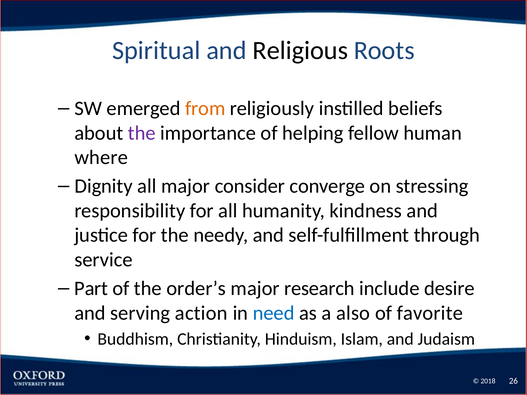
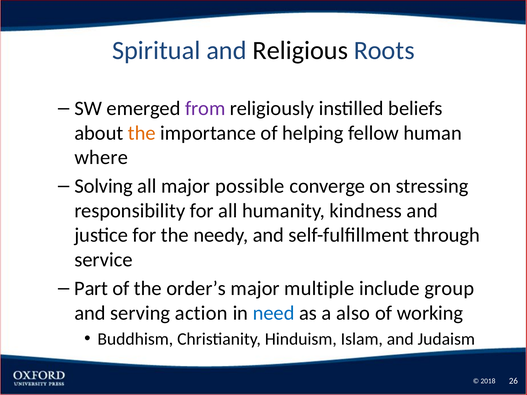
from colour: orange -> purple (205, 109)
the colour: purple -> orange (142, 133)
Dignity: Dignity -> Solving (104, 186)
consider: consider -> possible (250, 186)
research: research -> multiple (319, 289)
desire: desire -> group (449, 289)
favorite: favorite -> working (430, 313)
